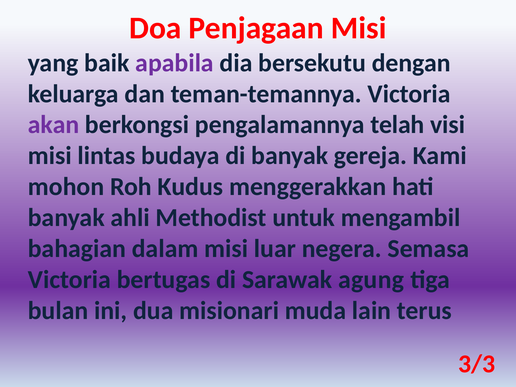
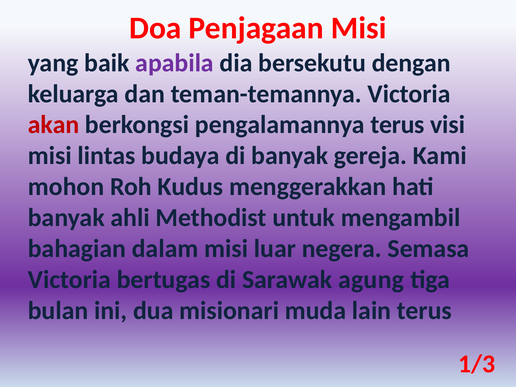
akan colour: purple -> red (54, 125)
pengalamannya telah: telah -> terus (397, 125)
3/3: 3/3 -> 1/3 (477, 364)
